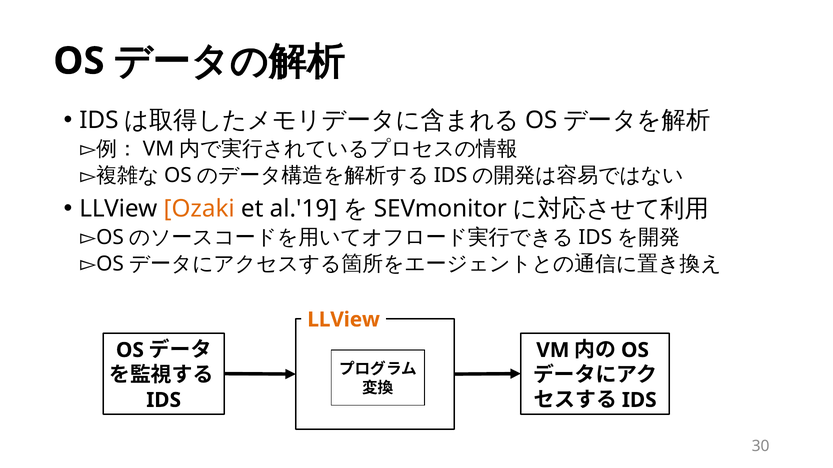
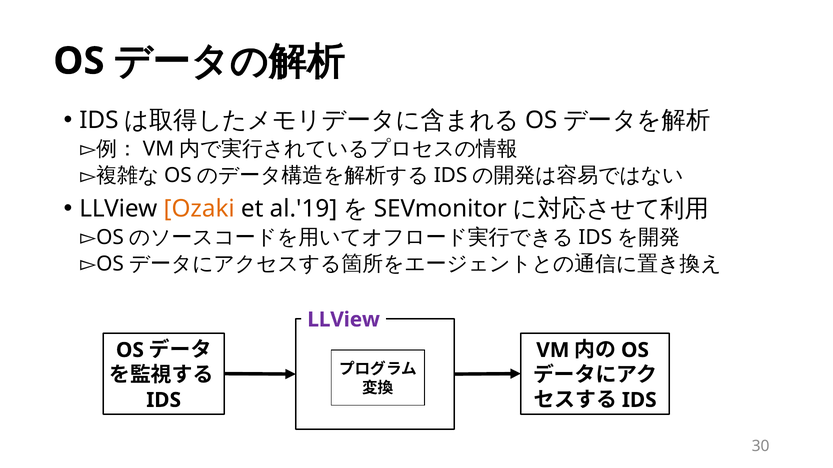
LLView colour: orange -> purple (344, 320)
